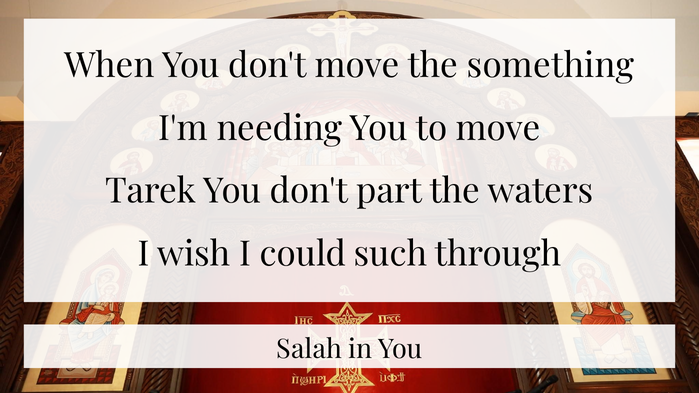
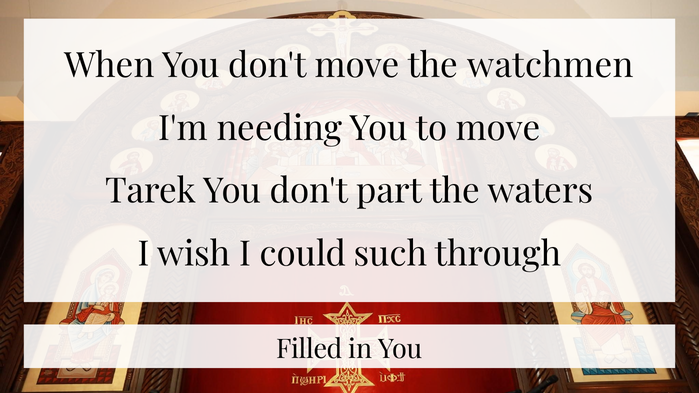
something: something -> watchmen (551, 66)
Salah: Salah -> Filled (309, 350)
